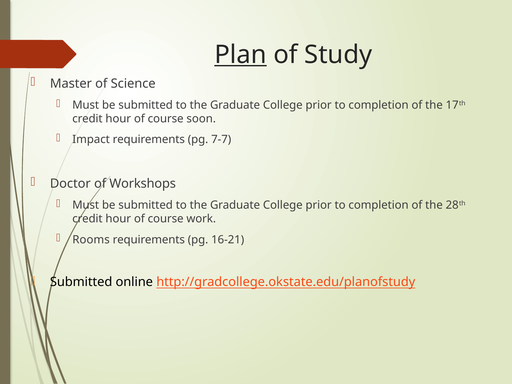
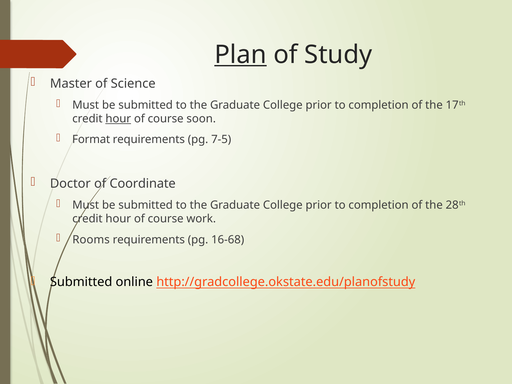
hour underline: none -> present (118, 119)
Impact: Impact -> Format (91, 140)
7-7: 7-7 -> 7-5 (221, 140)
Workshops: Workshops -> Coordinate (143, 184)
16-21: 16-21 -> 16-68 (228, 240)
